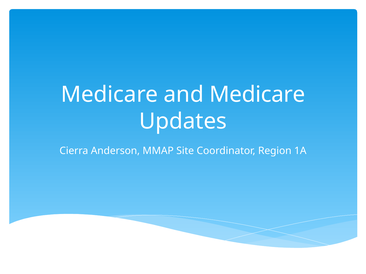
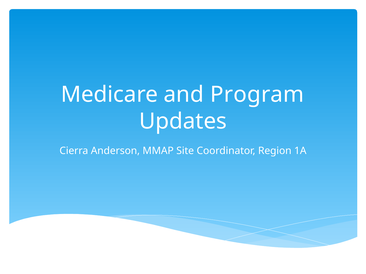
and Medicare: Medicare -> Program (257, 95)
